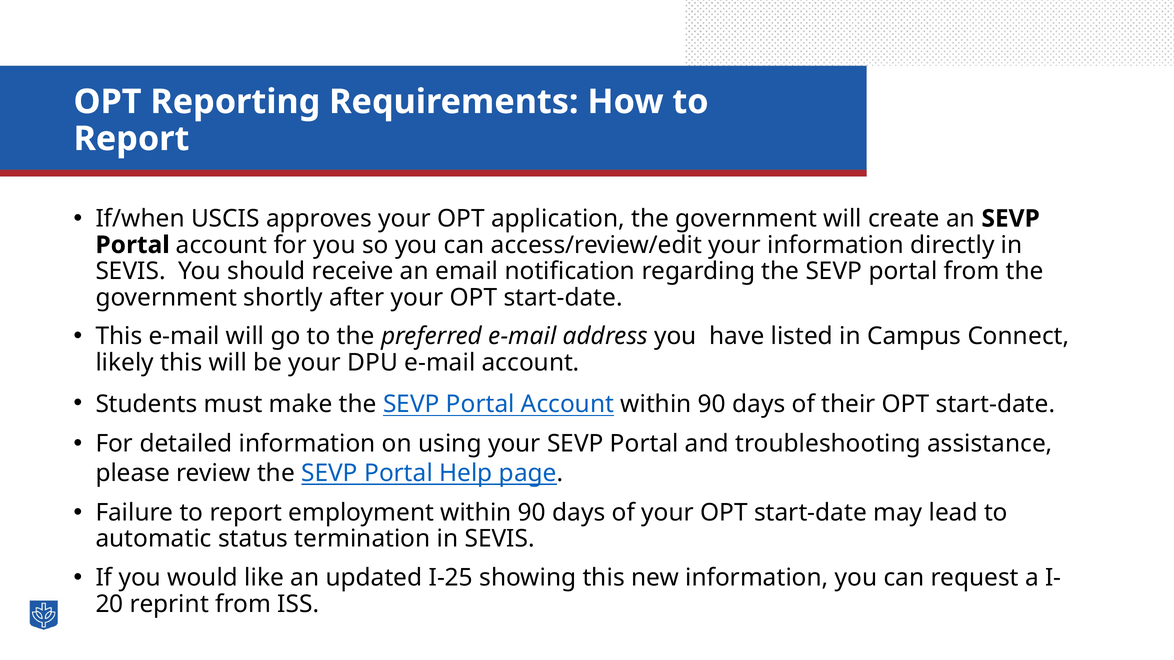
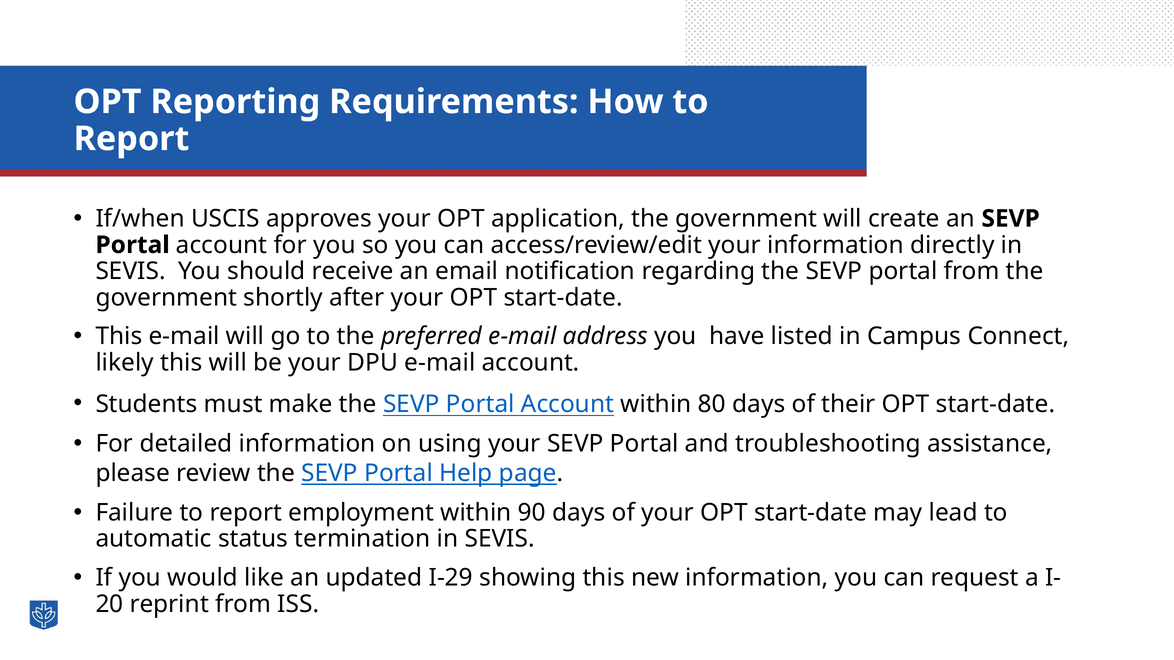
Account within 90: 90 -> 80 (712, 405)
I-25: I-25 -> I-29 (451, 578)
